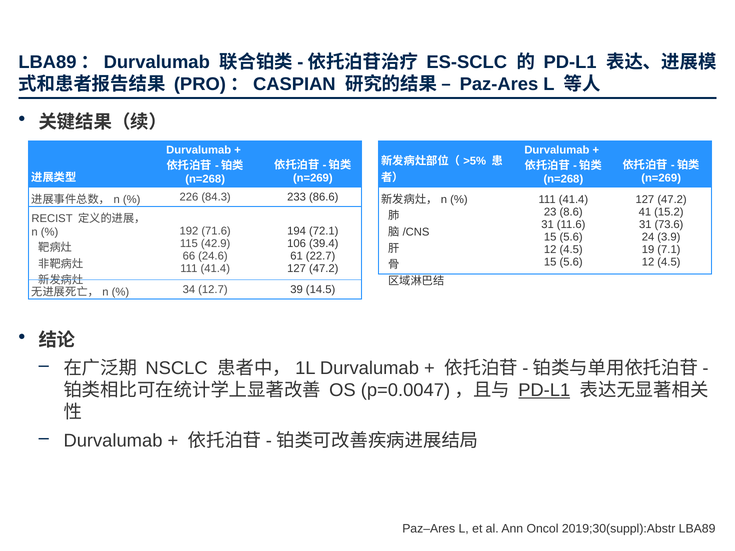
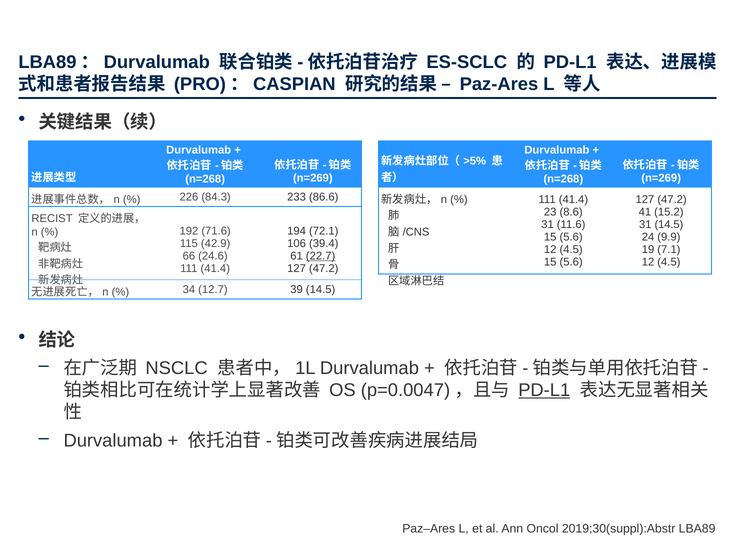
31 73.6: 73.6 -> 14.5 (669, 225)
3.9: 3.9 -> 9.9 (669, 237)
22.7 underline: none -> present (321, 256)
